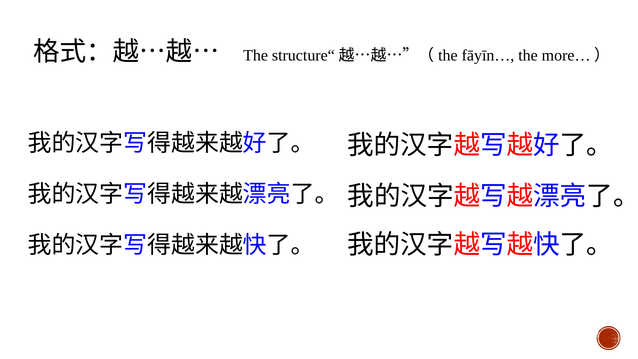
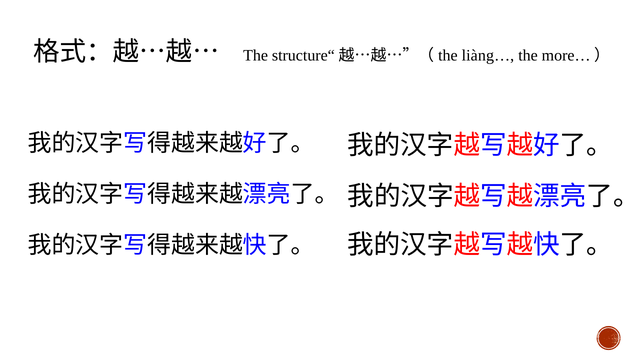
fāyīn…: fāyīn… -> liàng… (488, 55)
